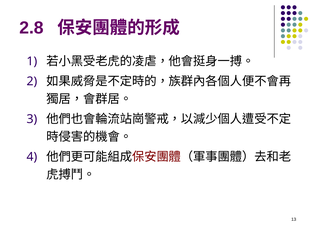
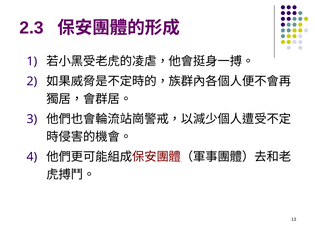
2.8: 2.8 -> 2.3 (31, 28)
